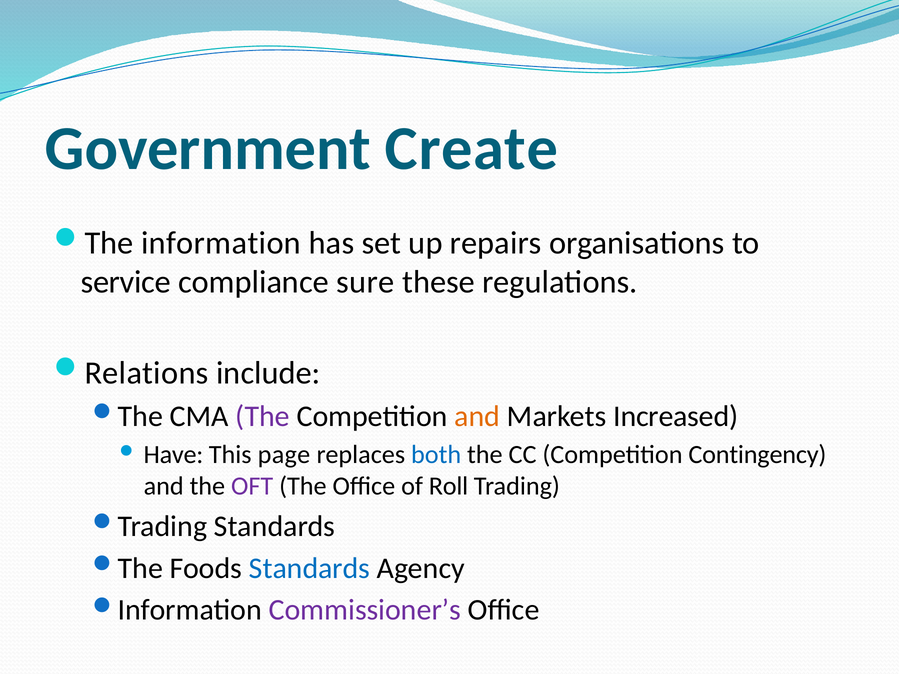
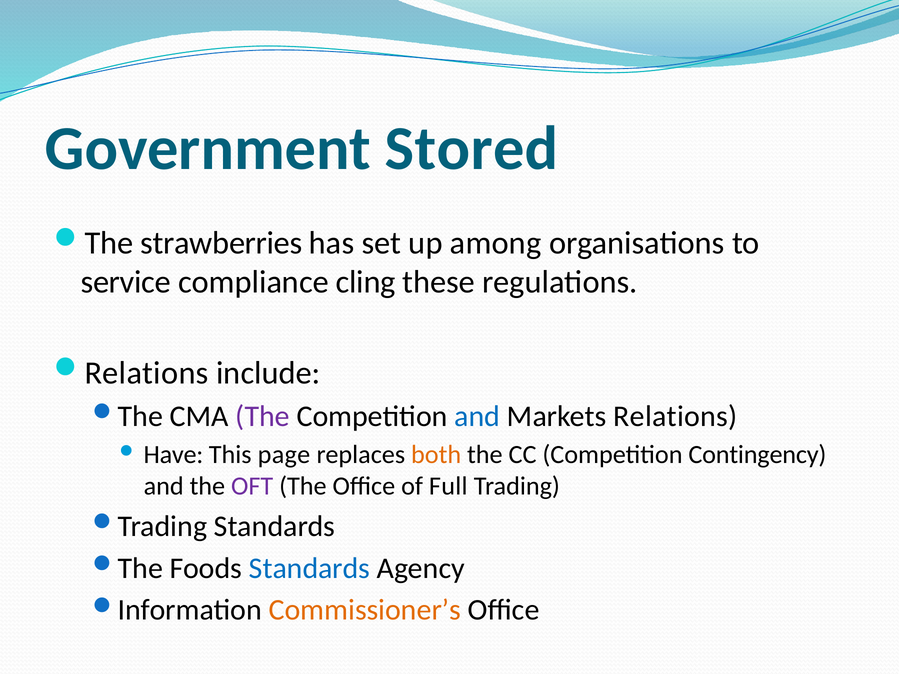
Create: Create -> Stored (472, 148)
information: information -> strawberries (221, 243)
repairs: repairs -> among (496, 243)
sure: sure -> cling (366, 282)
and colour: orange -> blue (477, 416)
Markets Increased: Increased -> Relations (675, 416)
both colour: blue -> orange (436, 455)
Roll: Roll -> Full (448, 486)
Commissioner’s colour: purple -> orange (365, 610)
